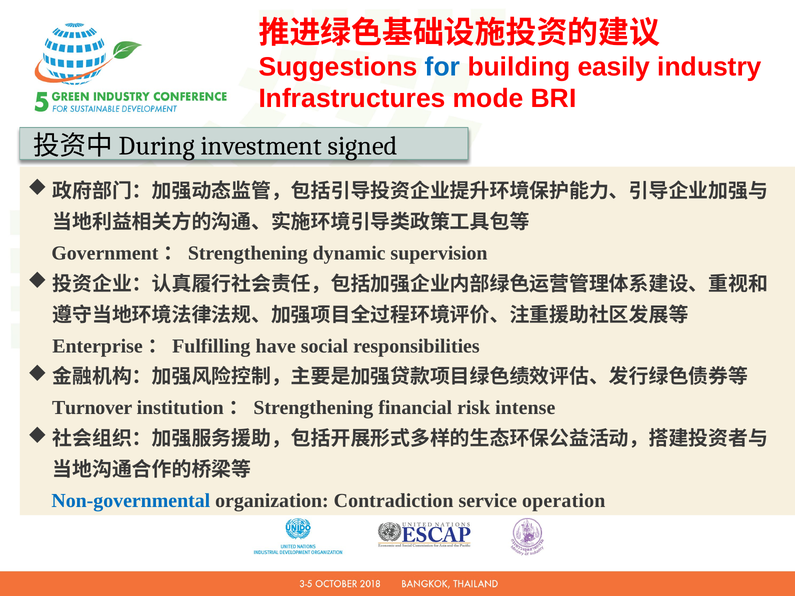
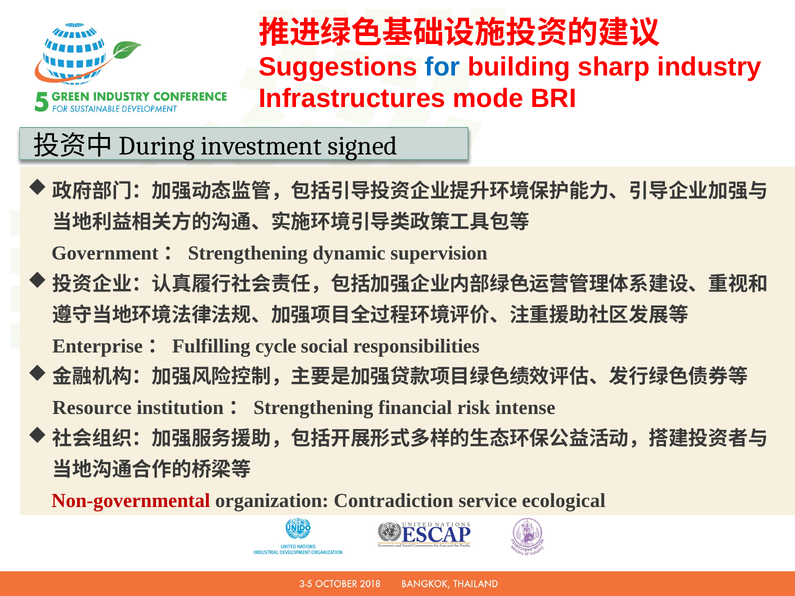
easily: easily -> sharp (614, 67)
have: have -> cycle (276, 346)
Turnover: Turnover -> Resource (92, 408)
Non-governmental colour: blue -> red (131, 501)
operation: operation -> ecological (564, 501)
